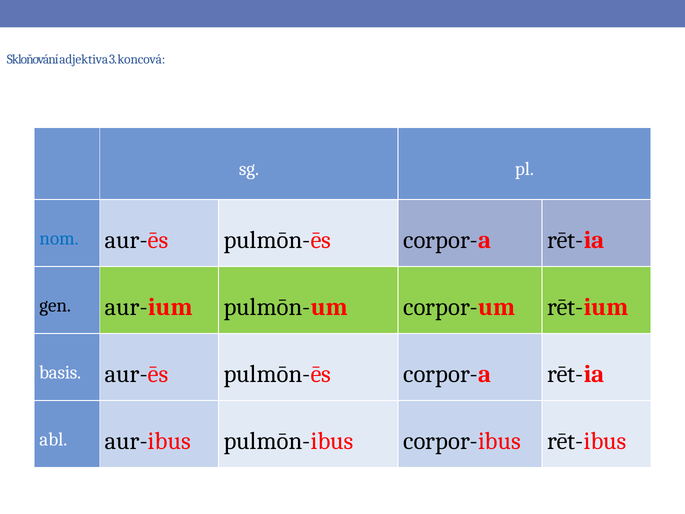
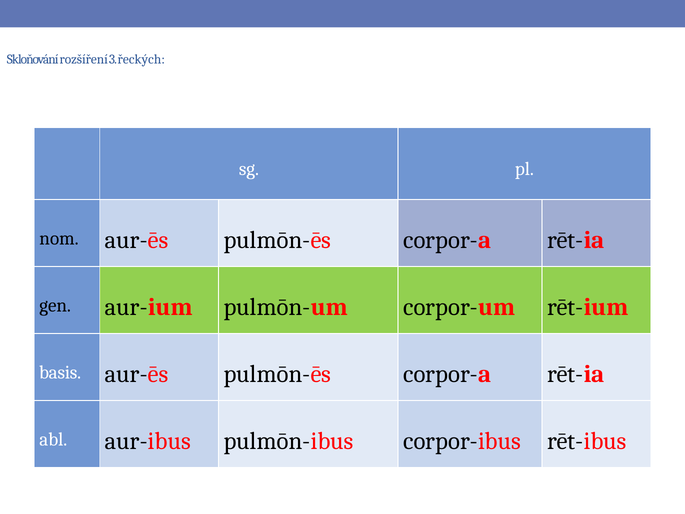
adjektiva: adjektiva -> rozšíření (84, 59)
koncová: koncová -> řeckých (141, 59)
nom colour: blue -> black (59, 238)
